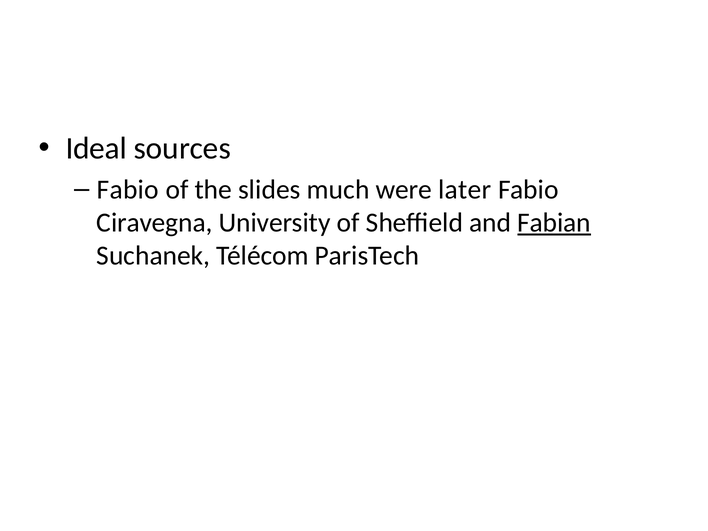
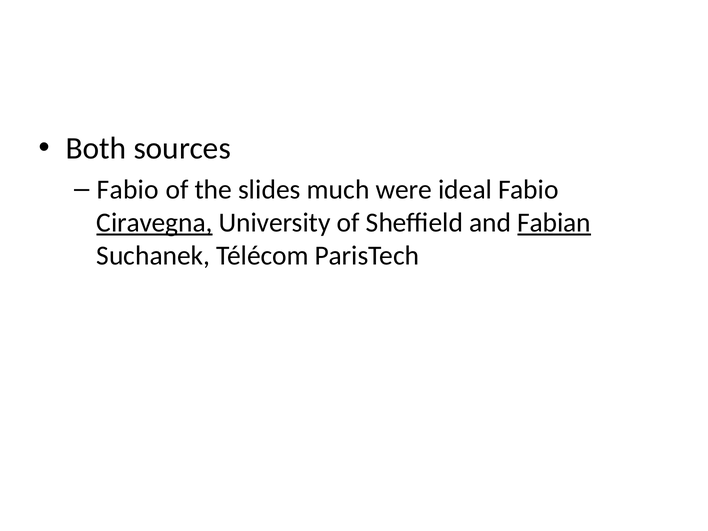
Ideal: Ideal -> Both (96, 149)
later: later -> ideal (465, 190)
Ciravegna underline: none -> present (154, 223)
